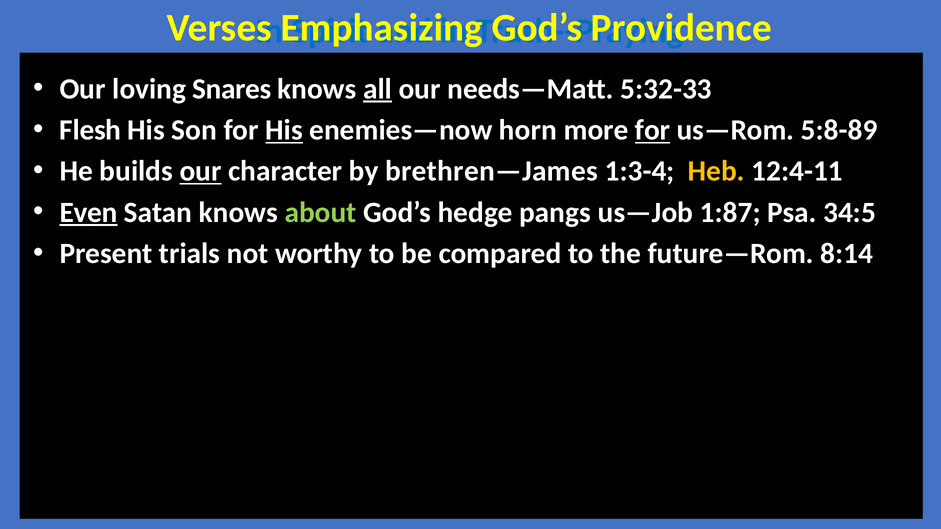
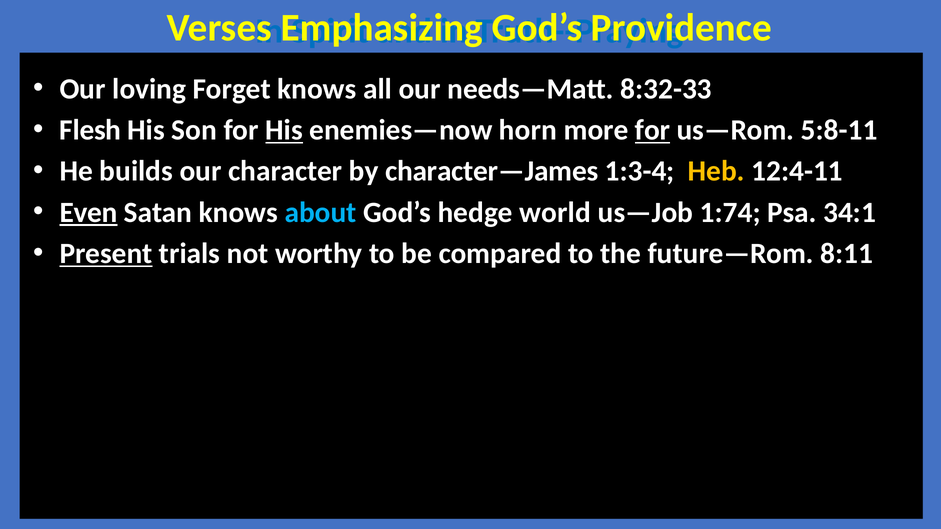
Snares: Snares -> Forget (232, 89)
all underline: present -> none (377, 89)
5:32-33: 5:32-33 -> 8:32-33 (666, 89)
5:8-89: 5:8-89 -> 5:8-11 (839, 130)
our underline: present -> none (201, 171)
brethren—James: brethren—James -> character—James (492, 171)
about colour: light green -> light blue (321, 212)
pangs: pangs -> world (555, 212)
1:87: 1:87 -> 1:74 (730, 212)
34:5: 34:5 -> 34:1 (850, 212)
Present underline: none -> present (106, 254)
8:14: 8:14 -> 8:11 (847, 254)
